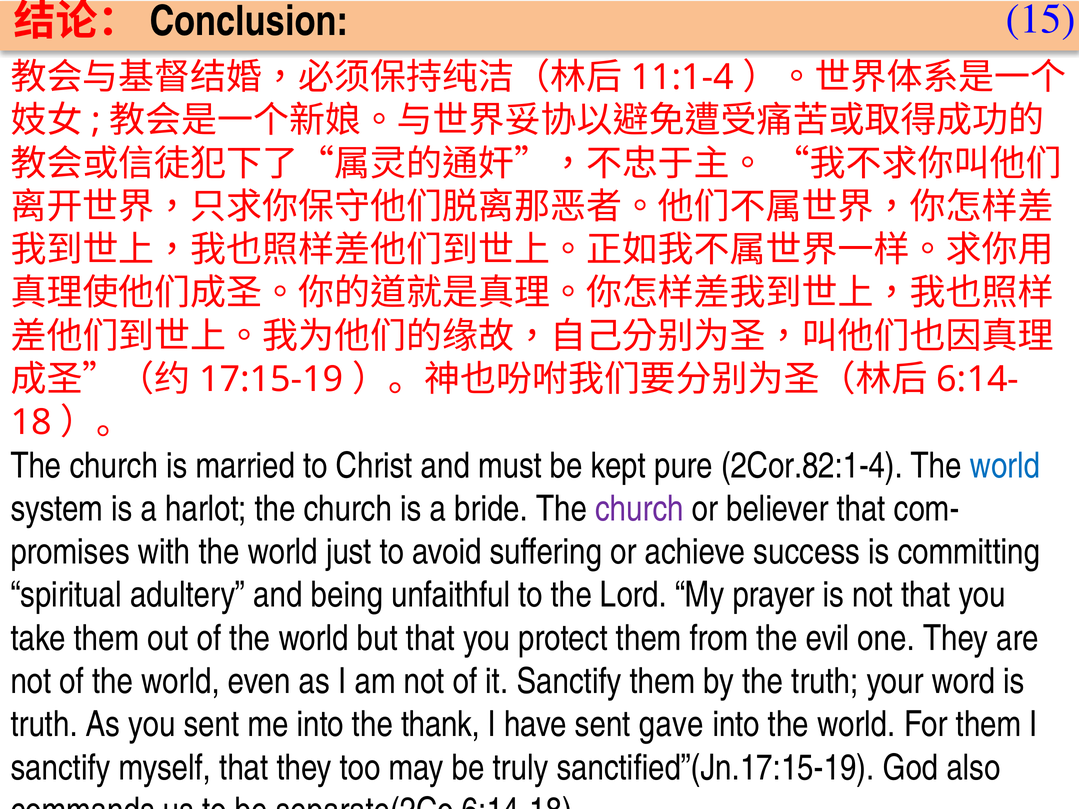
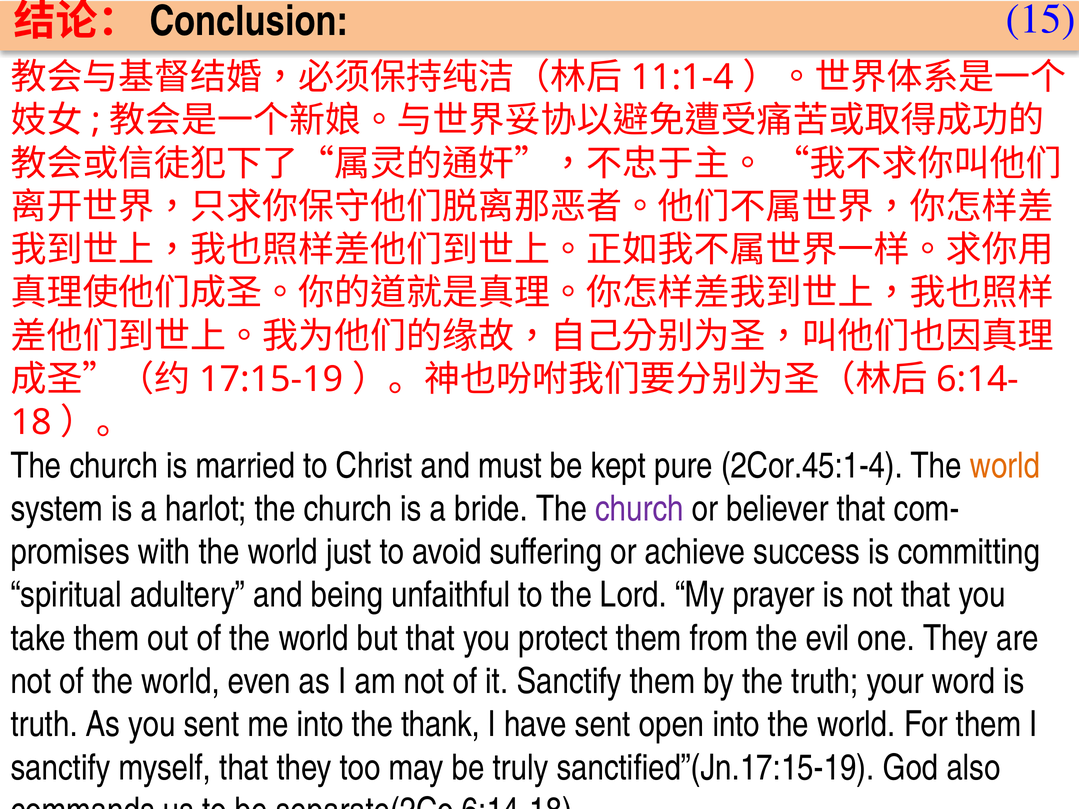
2Cor.82:1-4: 2Cor.82:1-4 -> 2Cor.45:1-4 (812, 466)
world colour: blue -> orange (1005, 466)
gave: gave -> open (672, 725)
